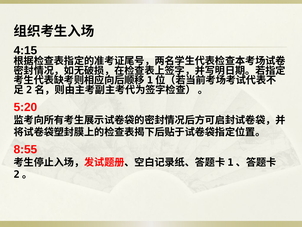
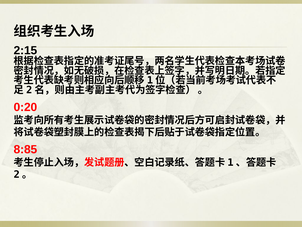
4:15: 4:15 -> 2:15 (25, 50)
5:20: 5:20 -> 0:20 (25, 107)
8:55: 8:55 -> 8:85 (25, 149)
